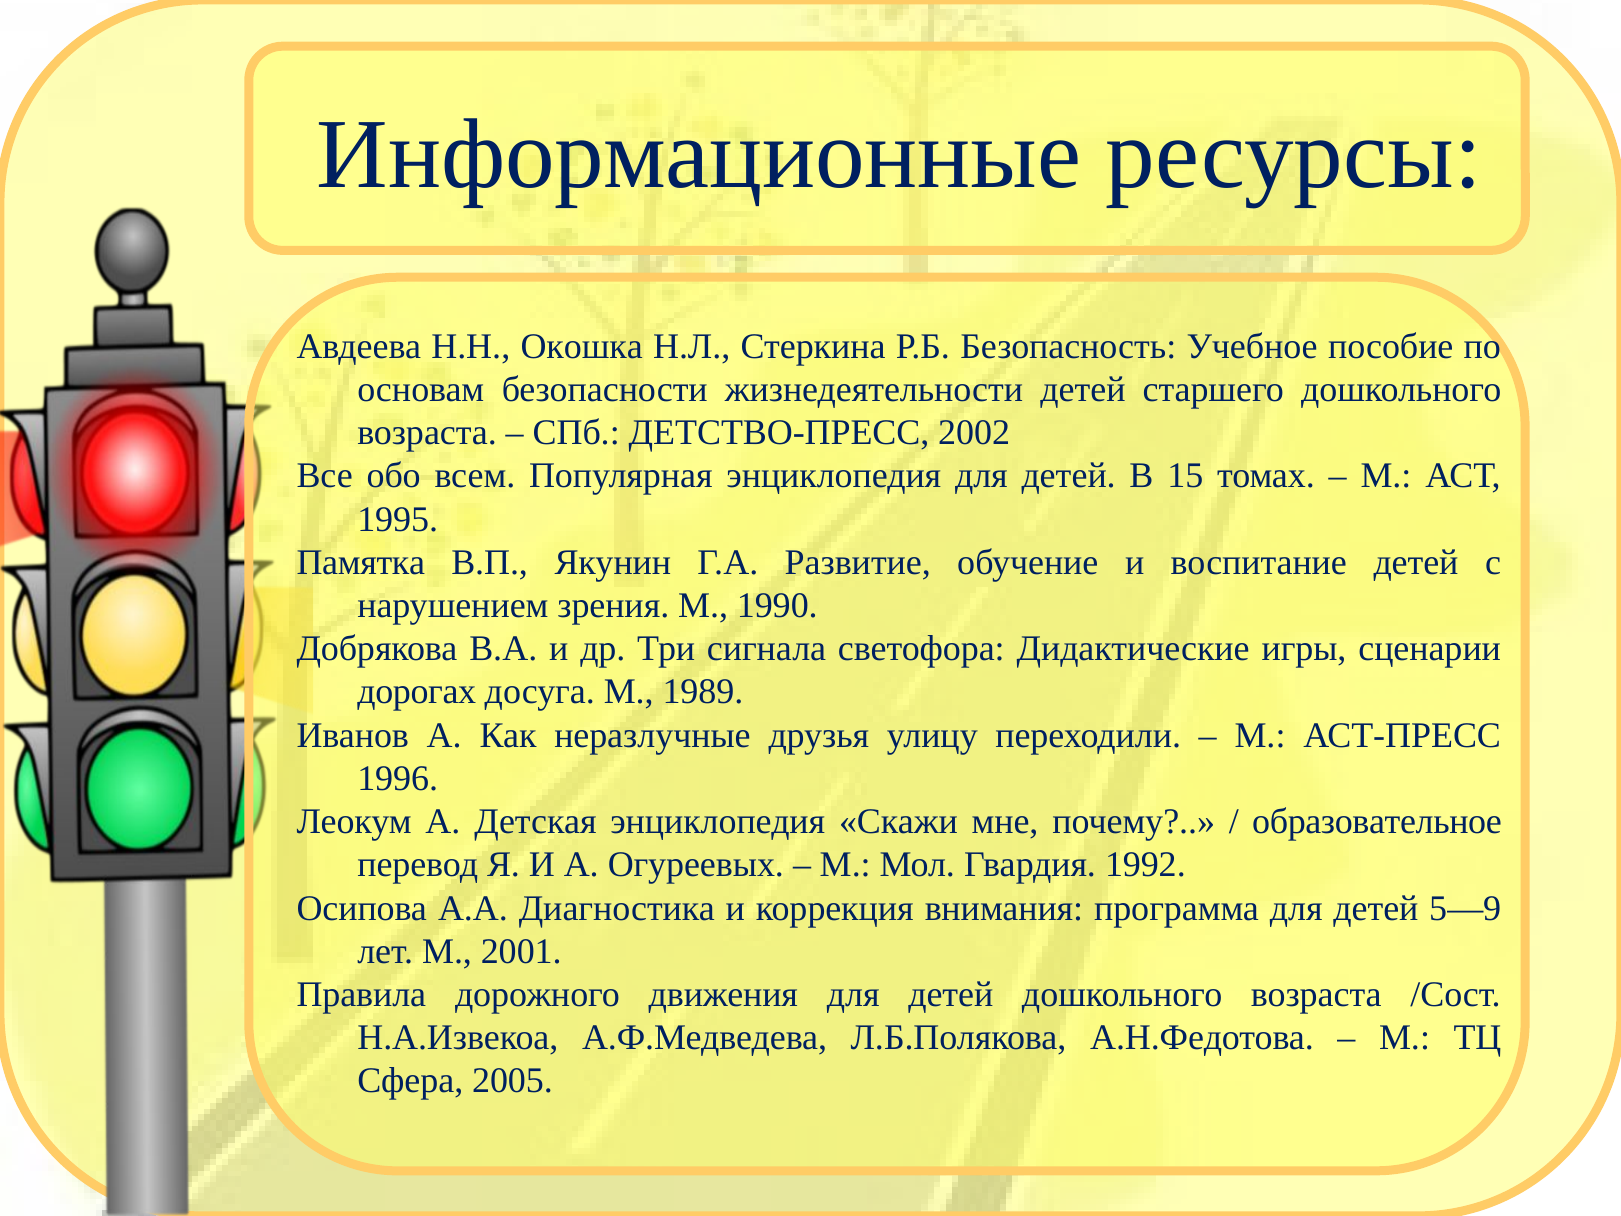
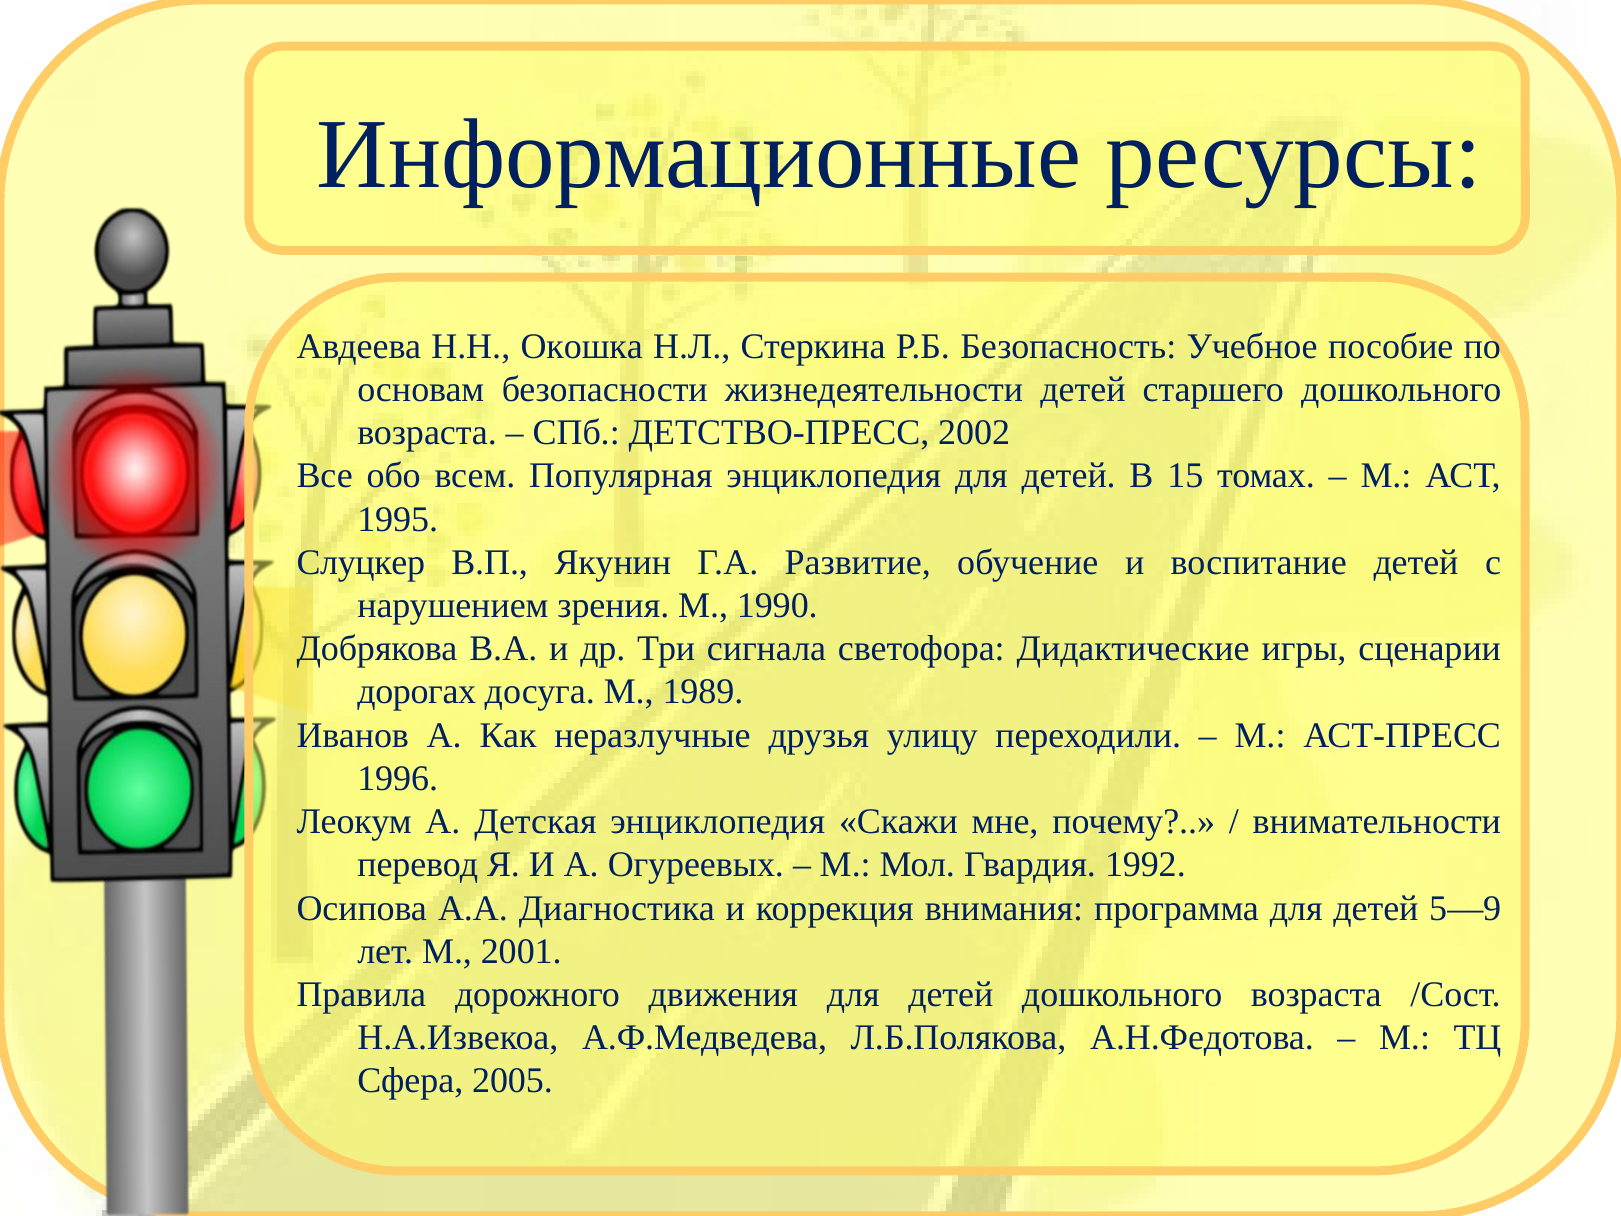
Памятка: Памятка -> Слуцкер (361, 562)
образовательное: образовательное -> внимательности (1377, 822)
